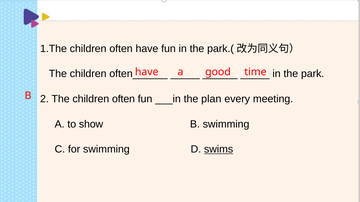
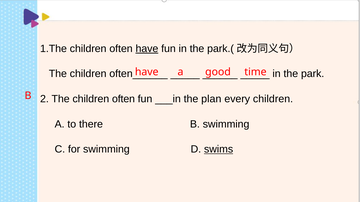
have underline: none -> present (147, 49)
every meeting: meeting -> children (273, 99)
show: show -> there (91, 124)
